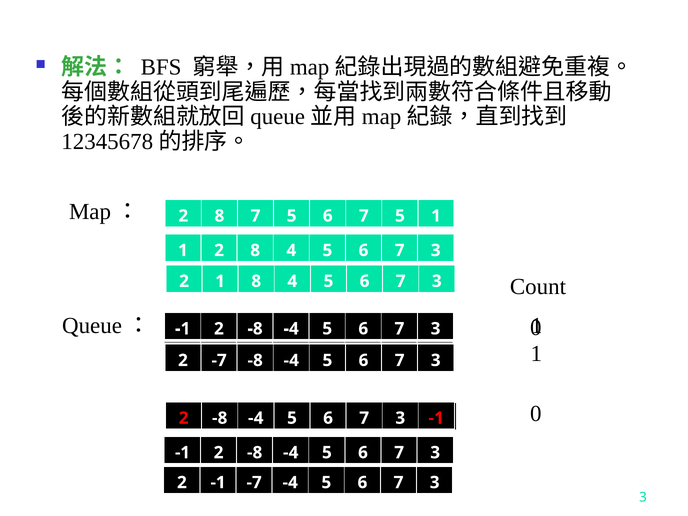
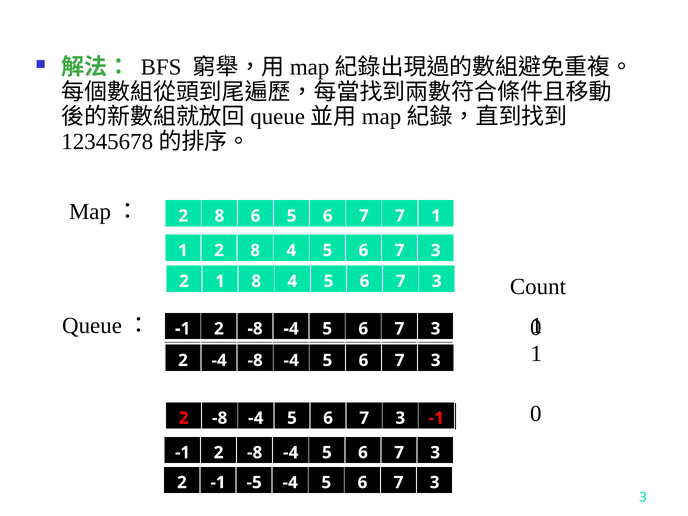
8 7: 7 -> 6 (256, 216)
6 7 5: 5 -> 7 (400, 216)
2 -7: -7 -> -4 (219, 360)
-1 -7: -7 -> -5 (254, 483)
